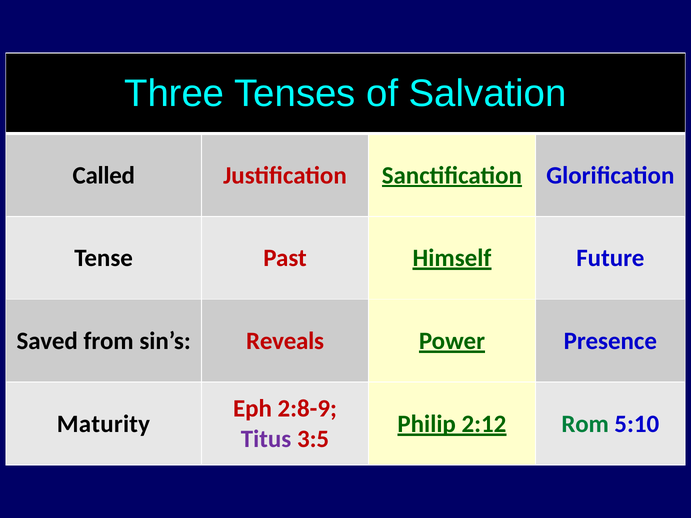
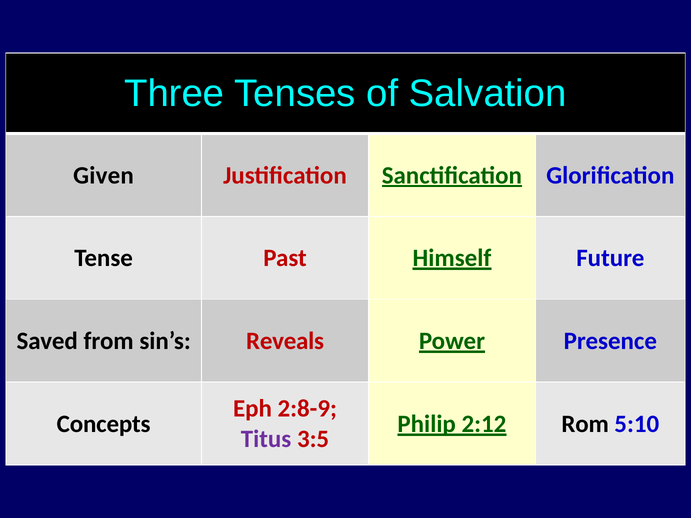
Called: Called -> Given (104, 175)
Maturity: Maturity -> Concepts (104, 424)
Rom colour: green -> black (585, 424)
